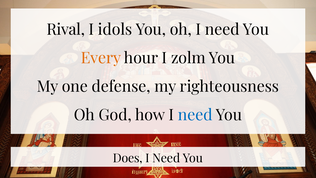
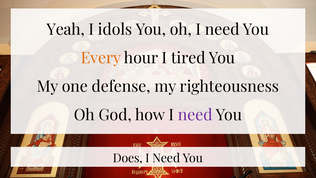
Rival: Rival -> Yeah (66, 30)
zolm: zolm -> tired (188, 58)
need colour: blue -> purple (195, 115)
